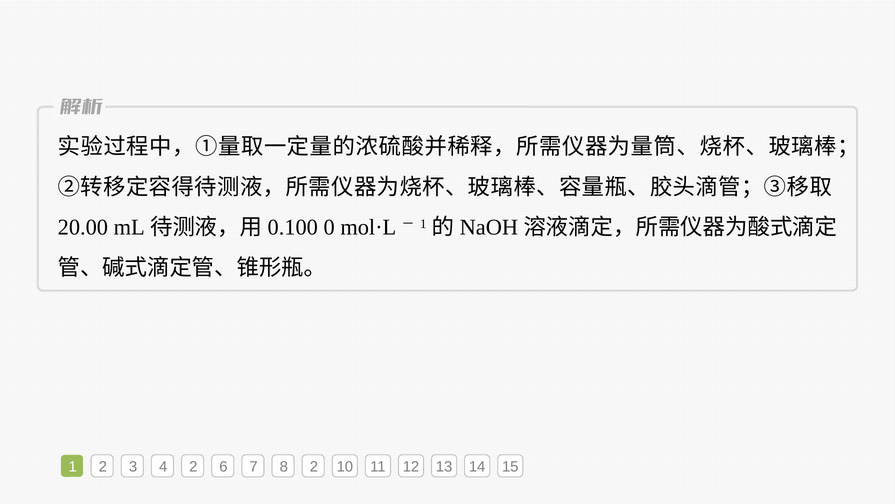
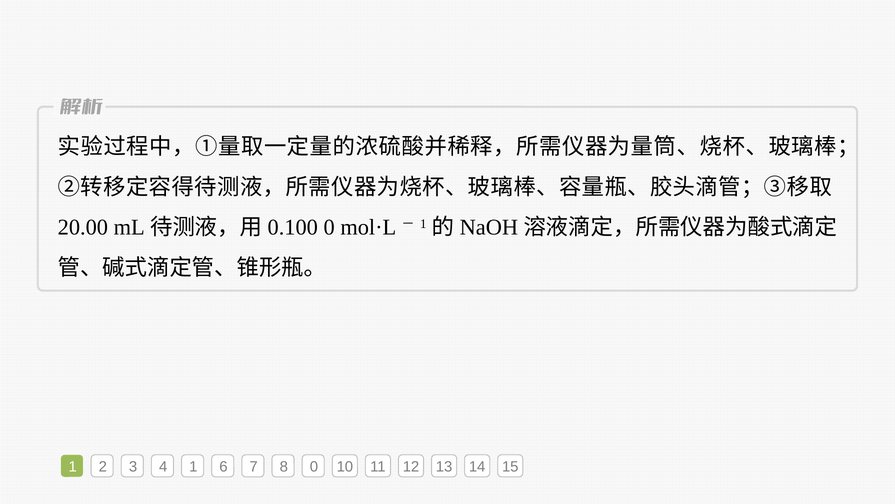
4 2: 2 -> 1 (193, 466)
8 2: 2 -> 0 (314, 466)
